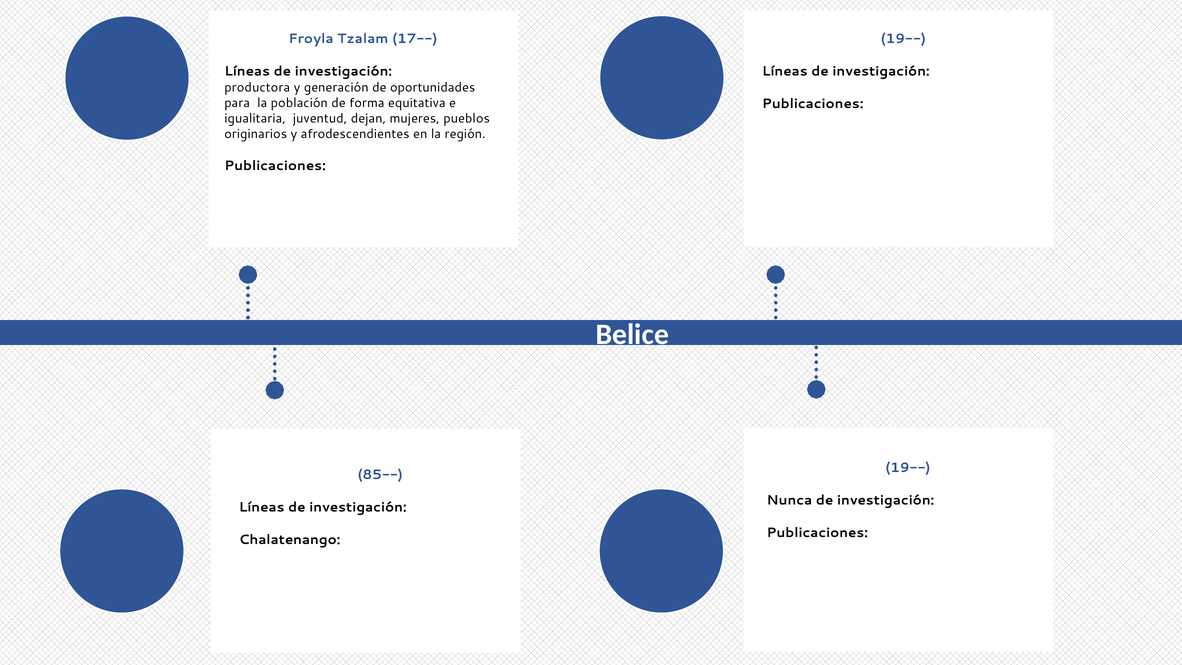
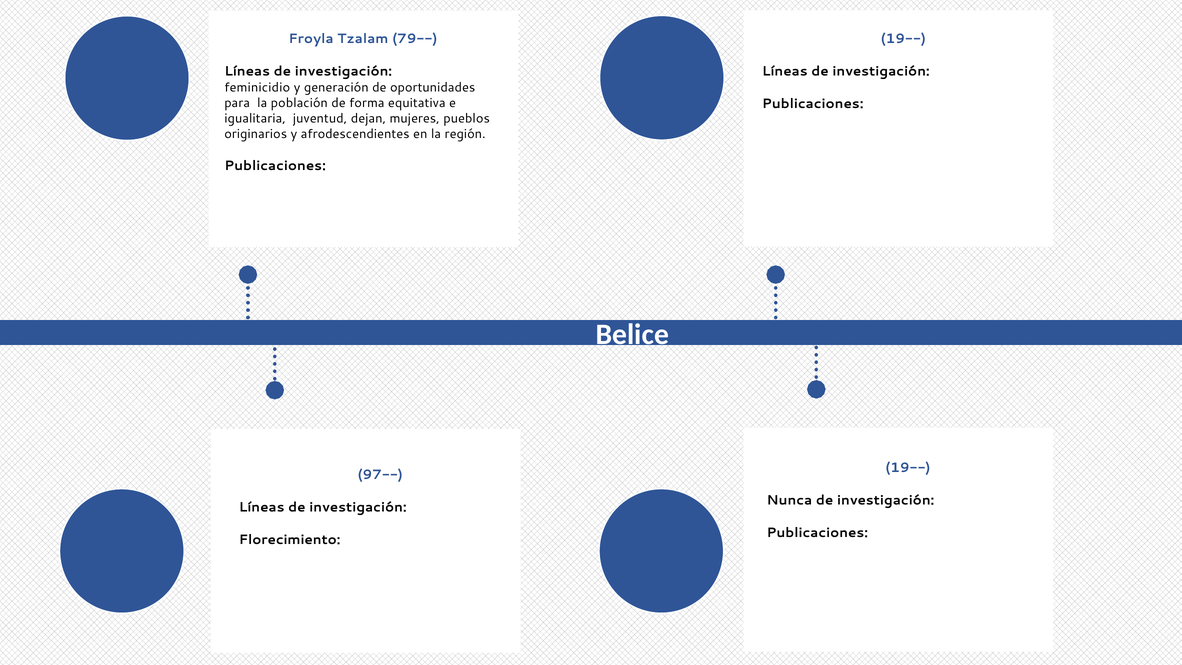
17--: 17-- -> 79-- (415, 39)
productora: productora -> feminicidio (257, 87)
85--: 85-- -> 97-- (380, 475)
Chalatenango: Chalatenango -> Florecimiento (290, 540)
